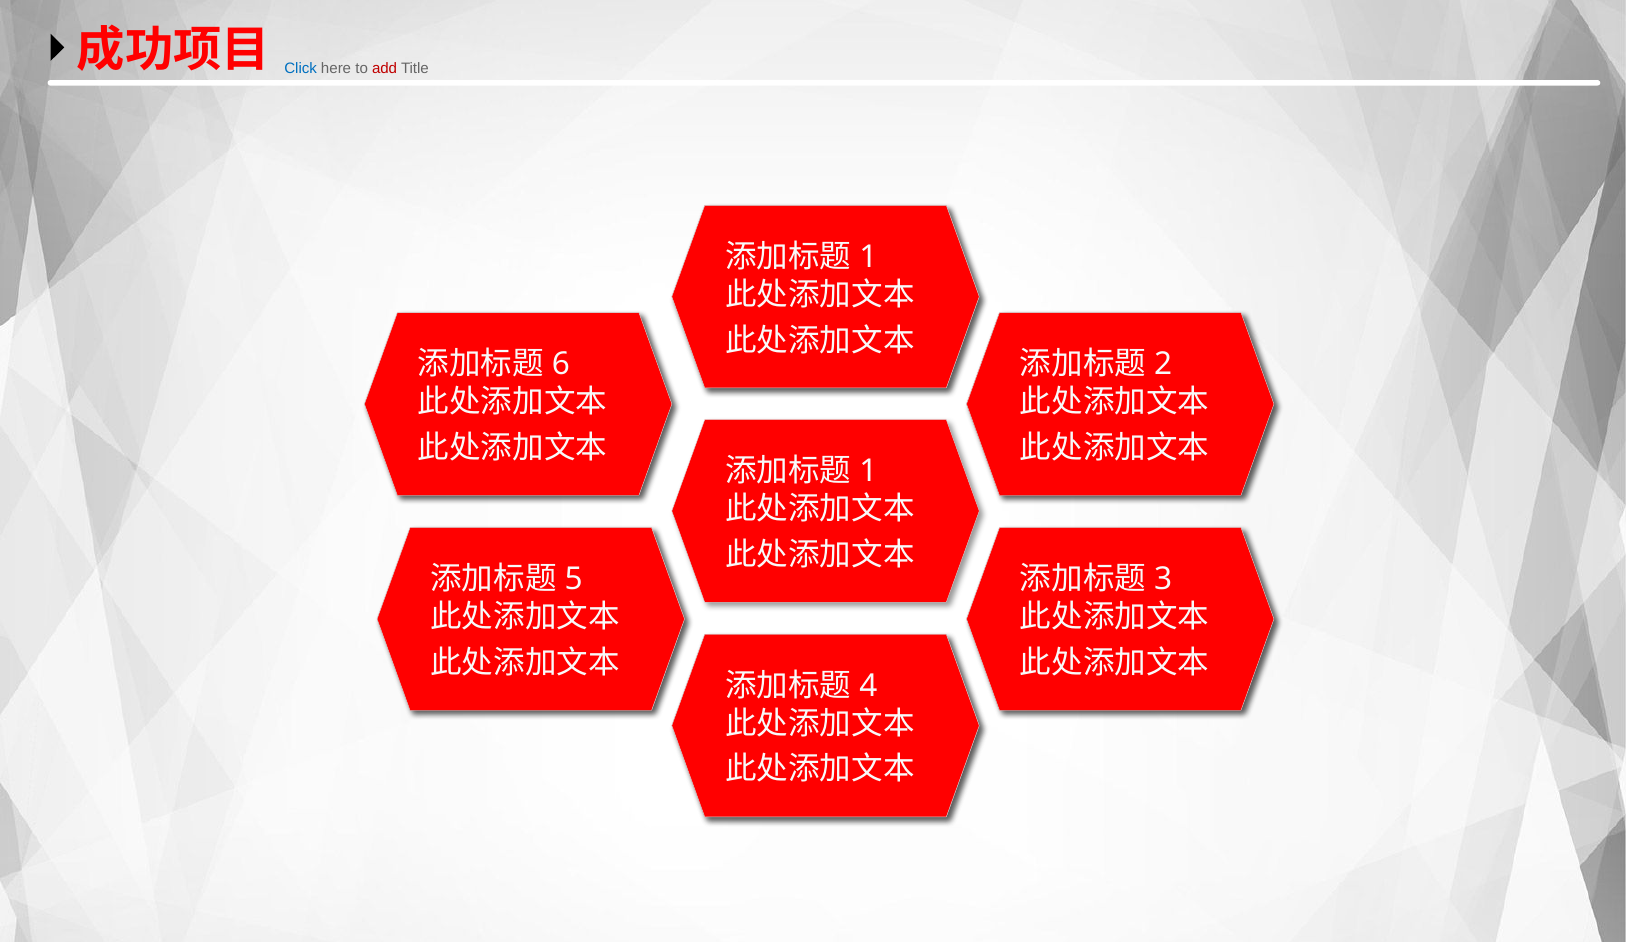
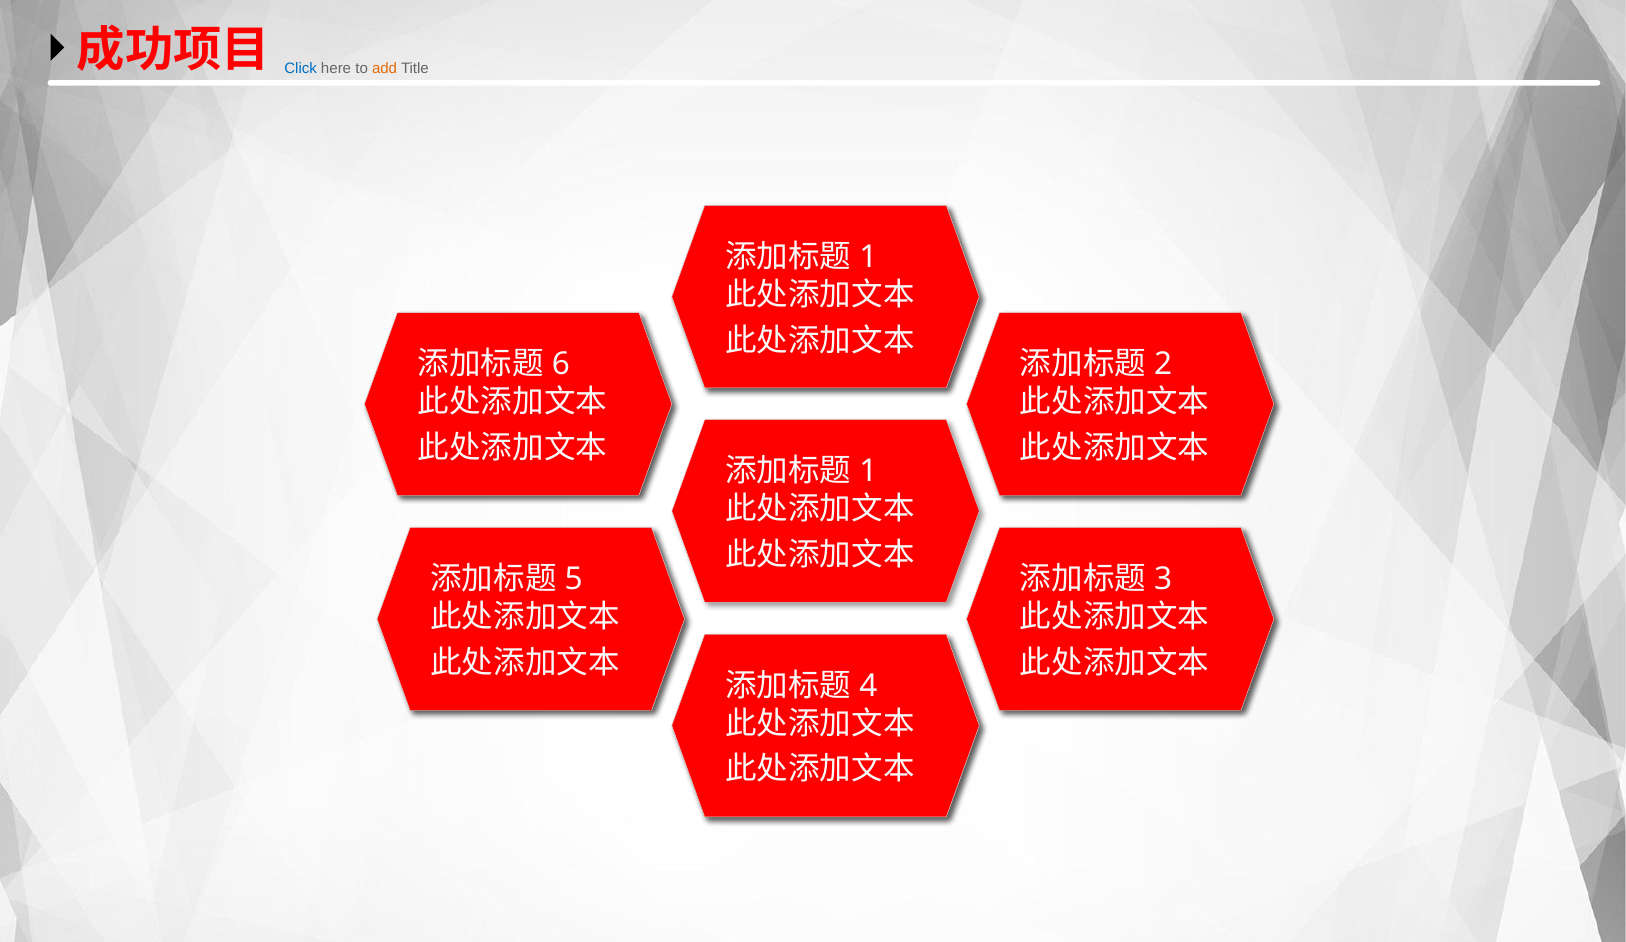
add colour: red -> orange (385, 69)
